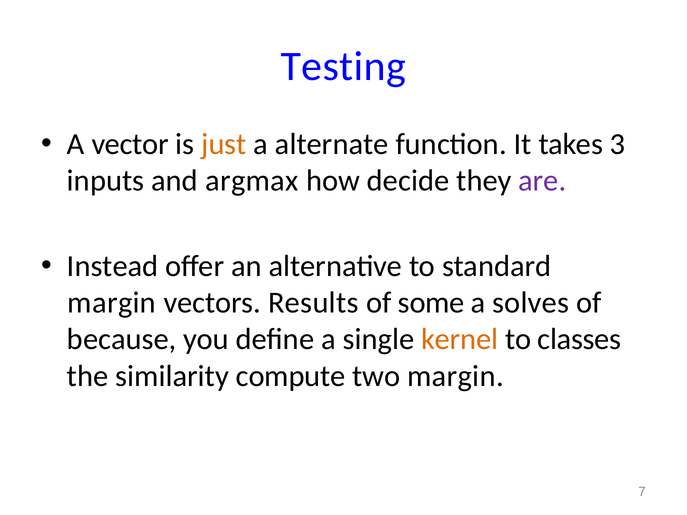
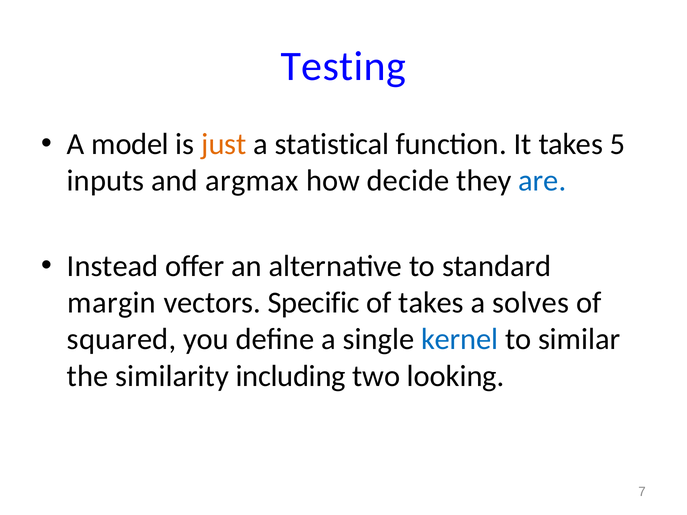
vector: vector -> model (130, 144)
alternate: alternate -> statistical (332, 144)
3: 3 -> 5 (618, 144)
are colour: purple -> blue (542, 181)
Results: Results -> Specific (314, 303)
of some: some -> takes (431, 303)
because: because -> squared (122, 340)
kernel colour: orange -> blue (460, 340)
classes: classes -> similar (579, 340)
compute: compute -> including (291, 376)
two margin: margin -> looking (456, 376)
